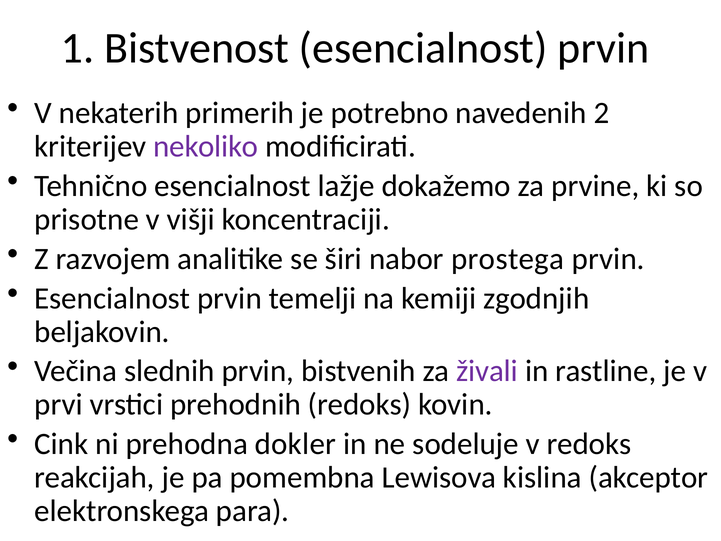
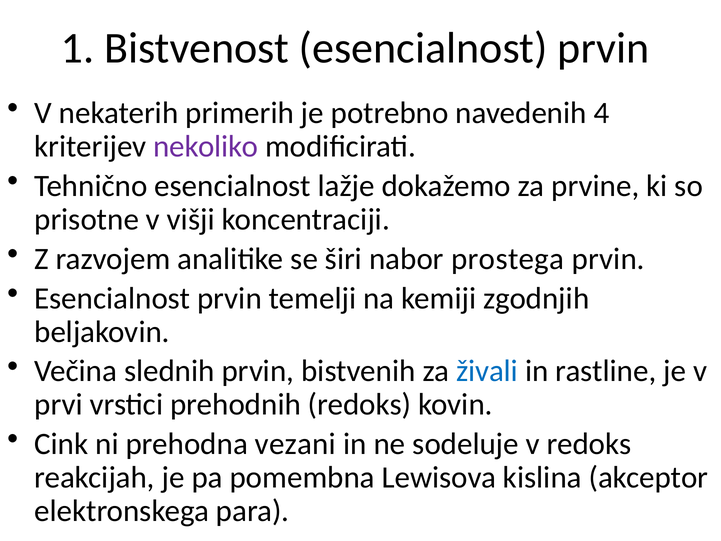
2: 2 -> 4 (601, 113)
živali colour: purple -> blue (487, 371)
dokler: dokler -> vezani (295, 444)
